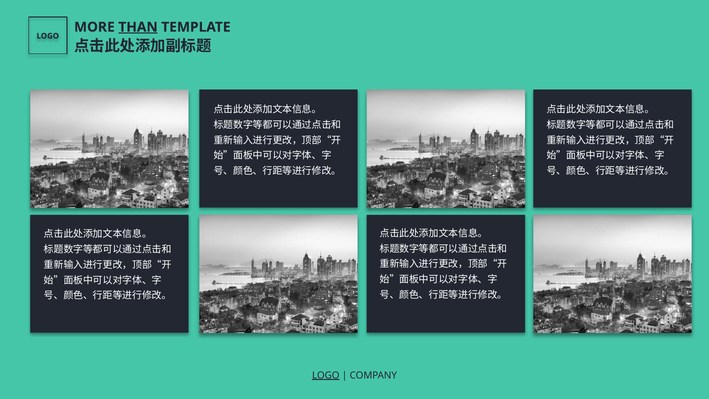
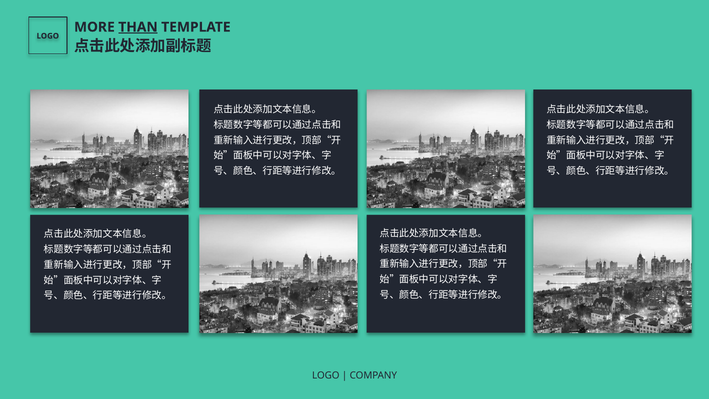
LOGO underline: present -> none (326, 375)
